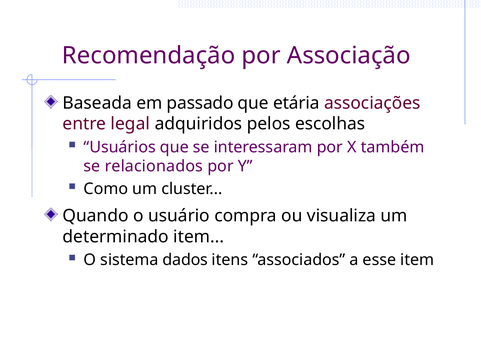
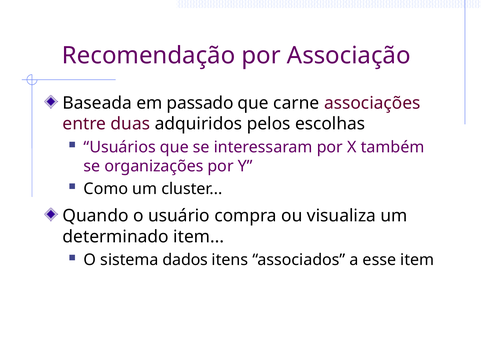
etária: etária -> carne (296, 103)
legal: legal -> duas (130, 124)
relacionados: relacionados -> organizações (154, 166)
